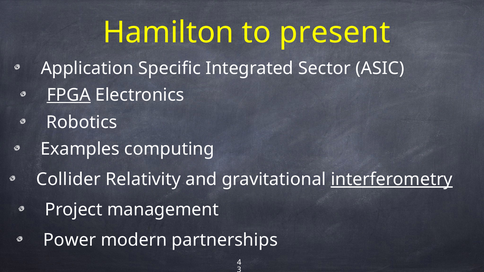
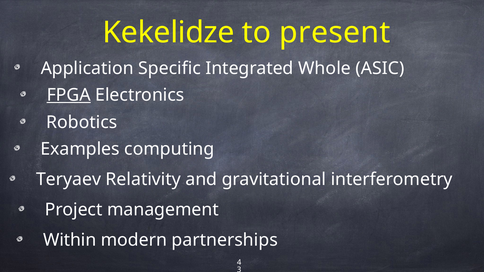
Hamilton: Hamilton -> Kekelidze (169, 33)
Sector: Sector -> Whole (325, 68)
Collider: Collider -> Teryaev (69, 180)
interferometry underline: present -> none (392, 180)
Power: Power -> Within (70, 240)
